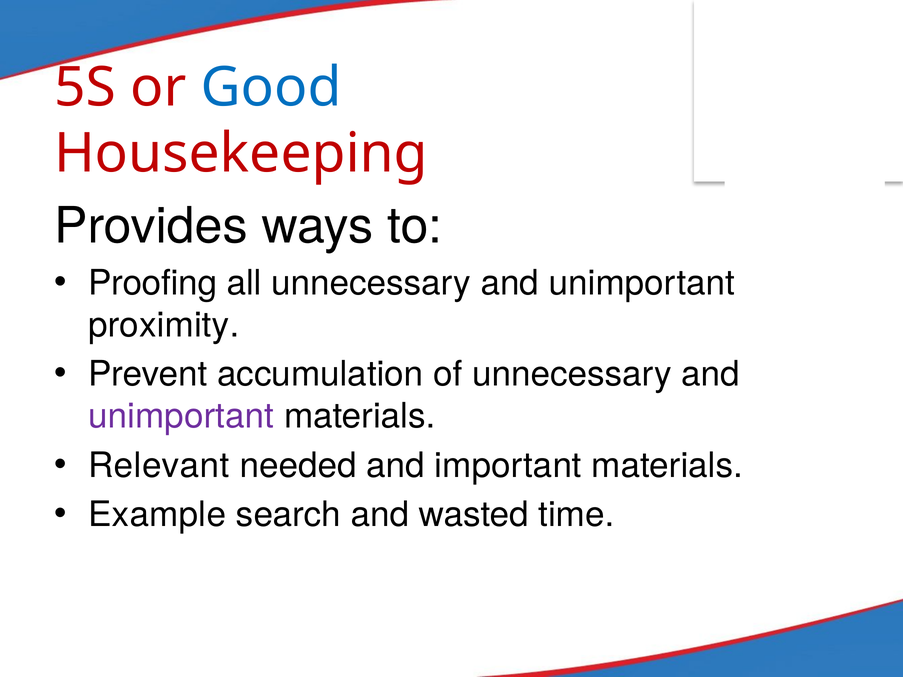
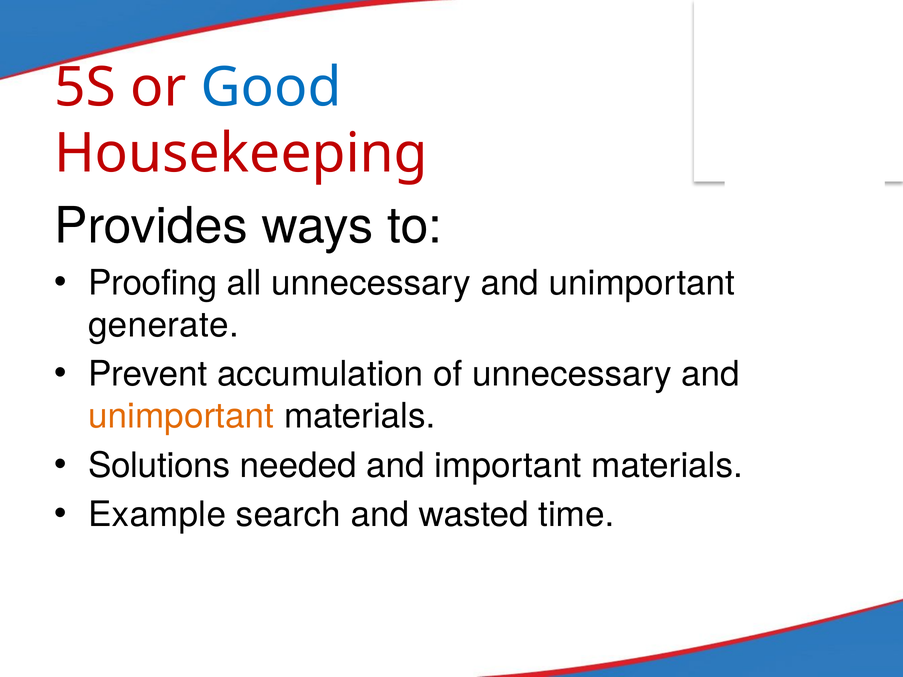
proximity: proximity -> generate (164, 325)
unimportant colour: purple -> orange (181, 417)
Relevant: Relevant -> Solutions (159, 466)
